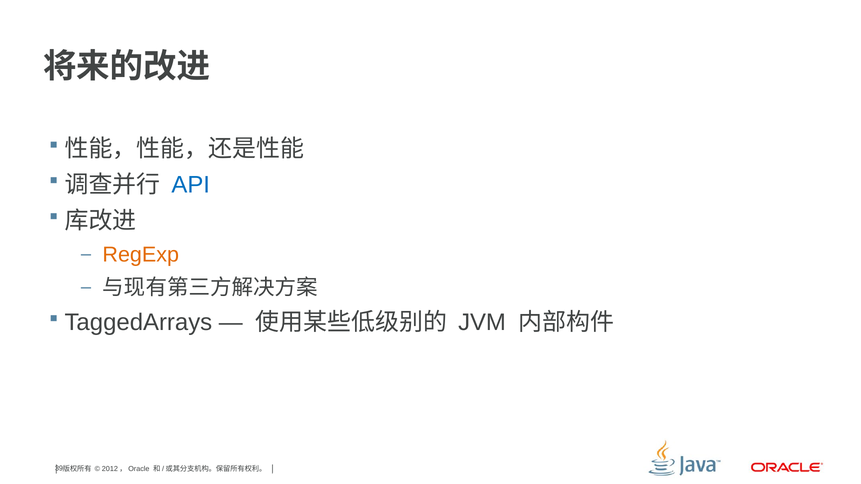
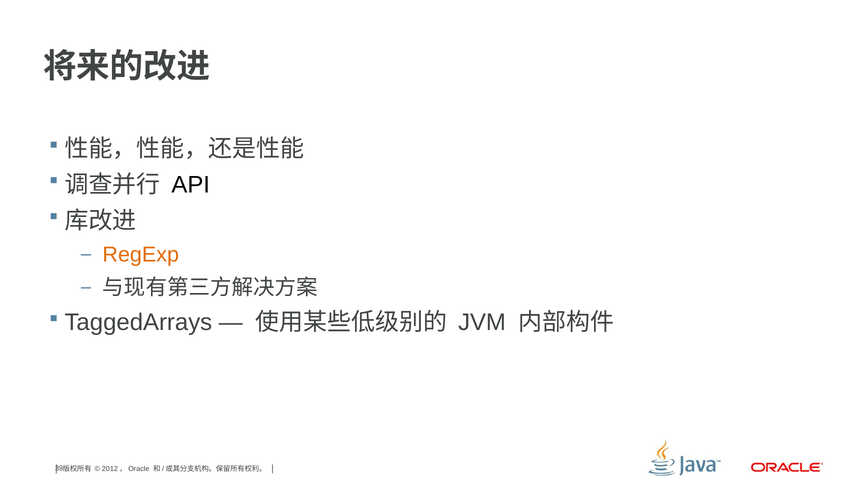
API colour: blue -> black (191, 185)
